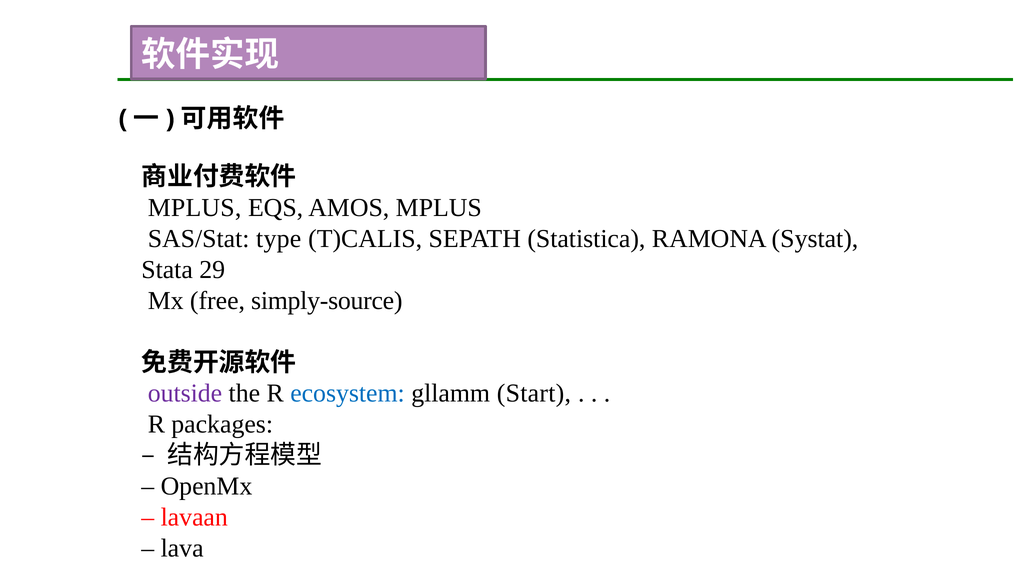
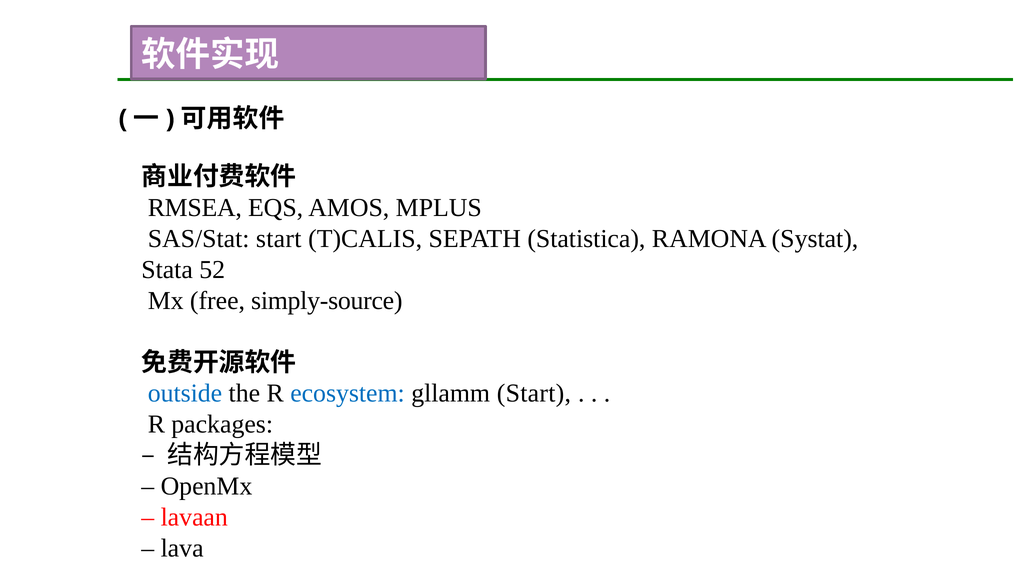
MPLUS: MPLUS -> RMSEA (195, 208)
SAS/Stat type: type -> start (279, 239)
29: 29 -> 52 (212, 270)
outside colour: purple -> blue (185, 394)
